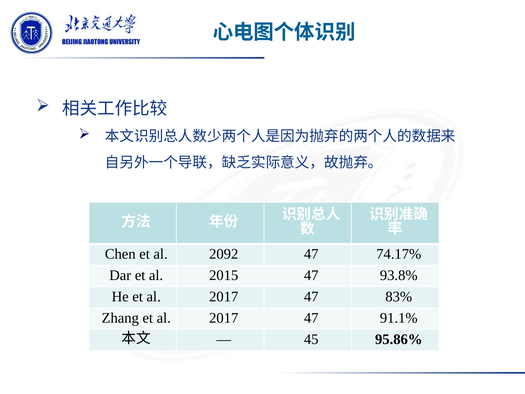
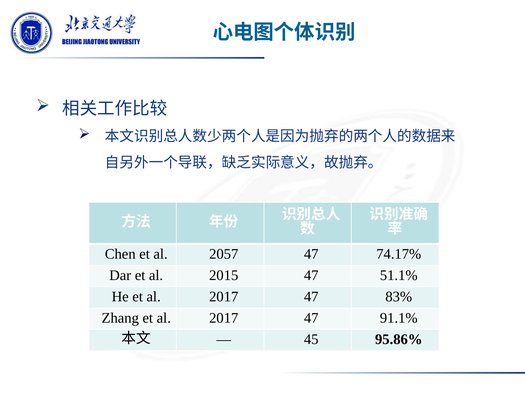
2092: 2092 -> 2057 (224, 254)
93.8%: 93.8% -> 51.1% (399, 275)
